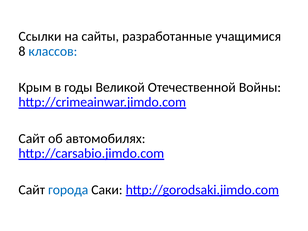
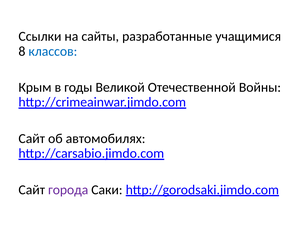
города colour: blue -> purple (68, 190)
